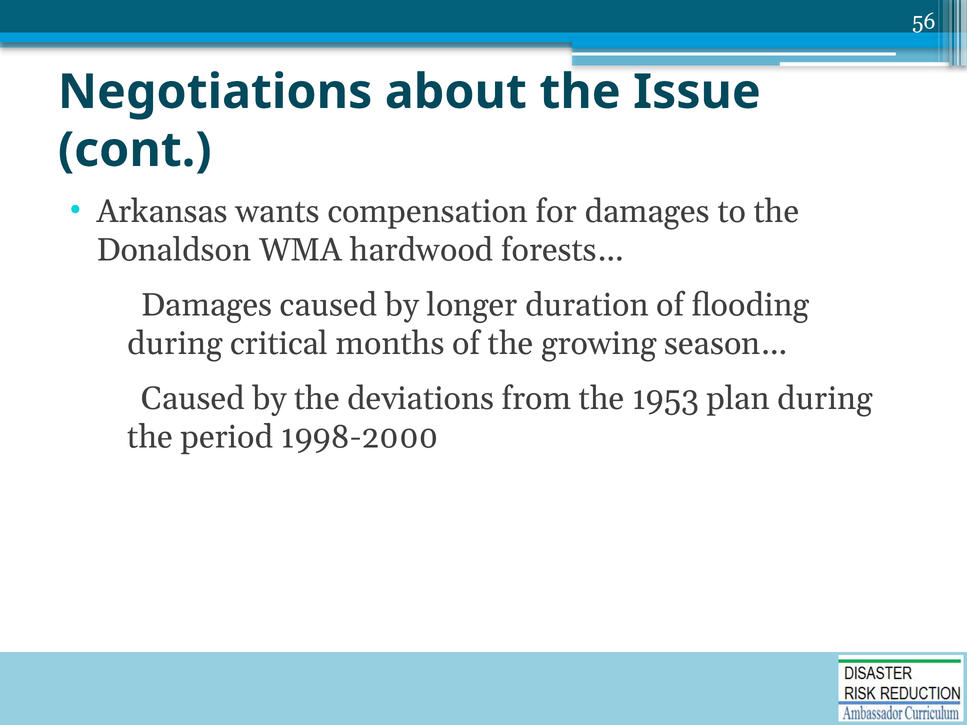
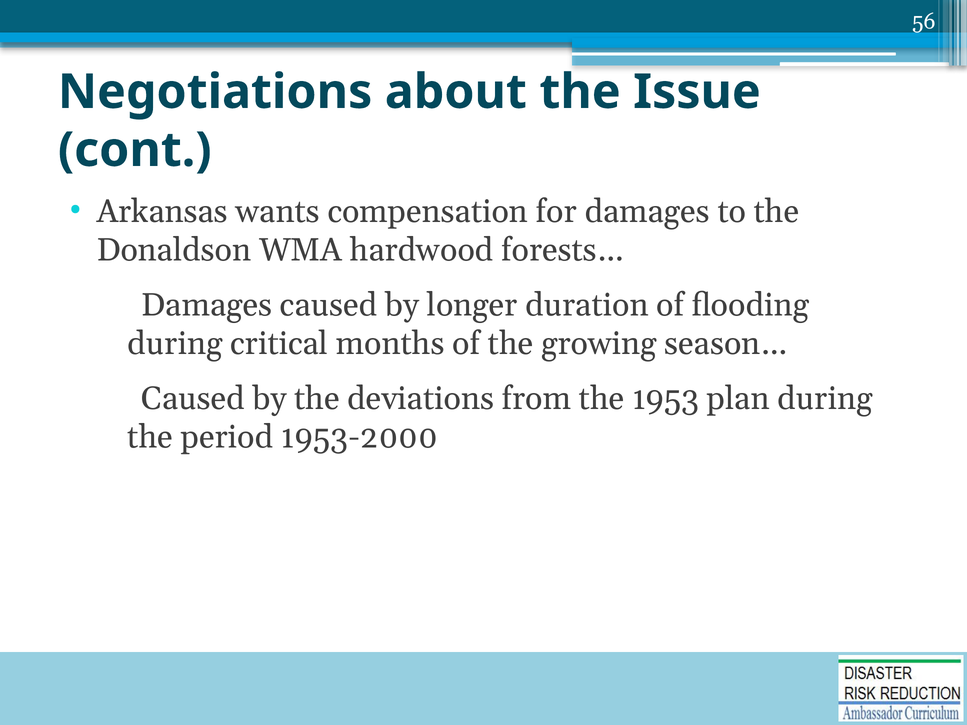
1998-2000: 1998-2000 -> 1953-2000 (359, 437)
